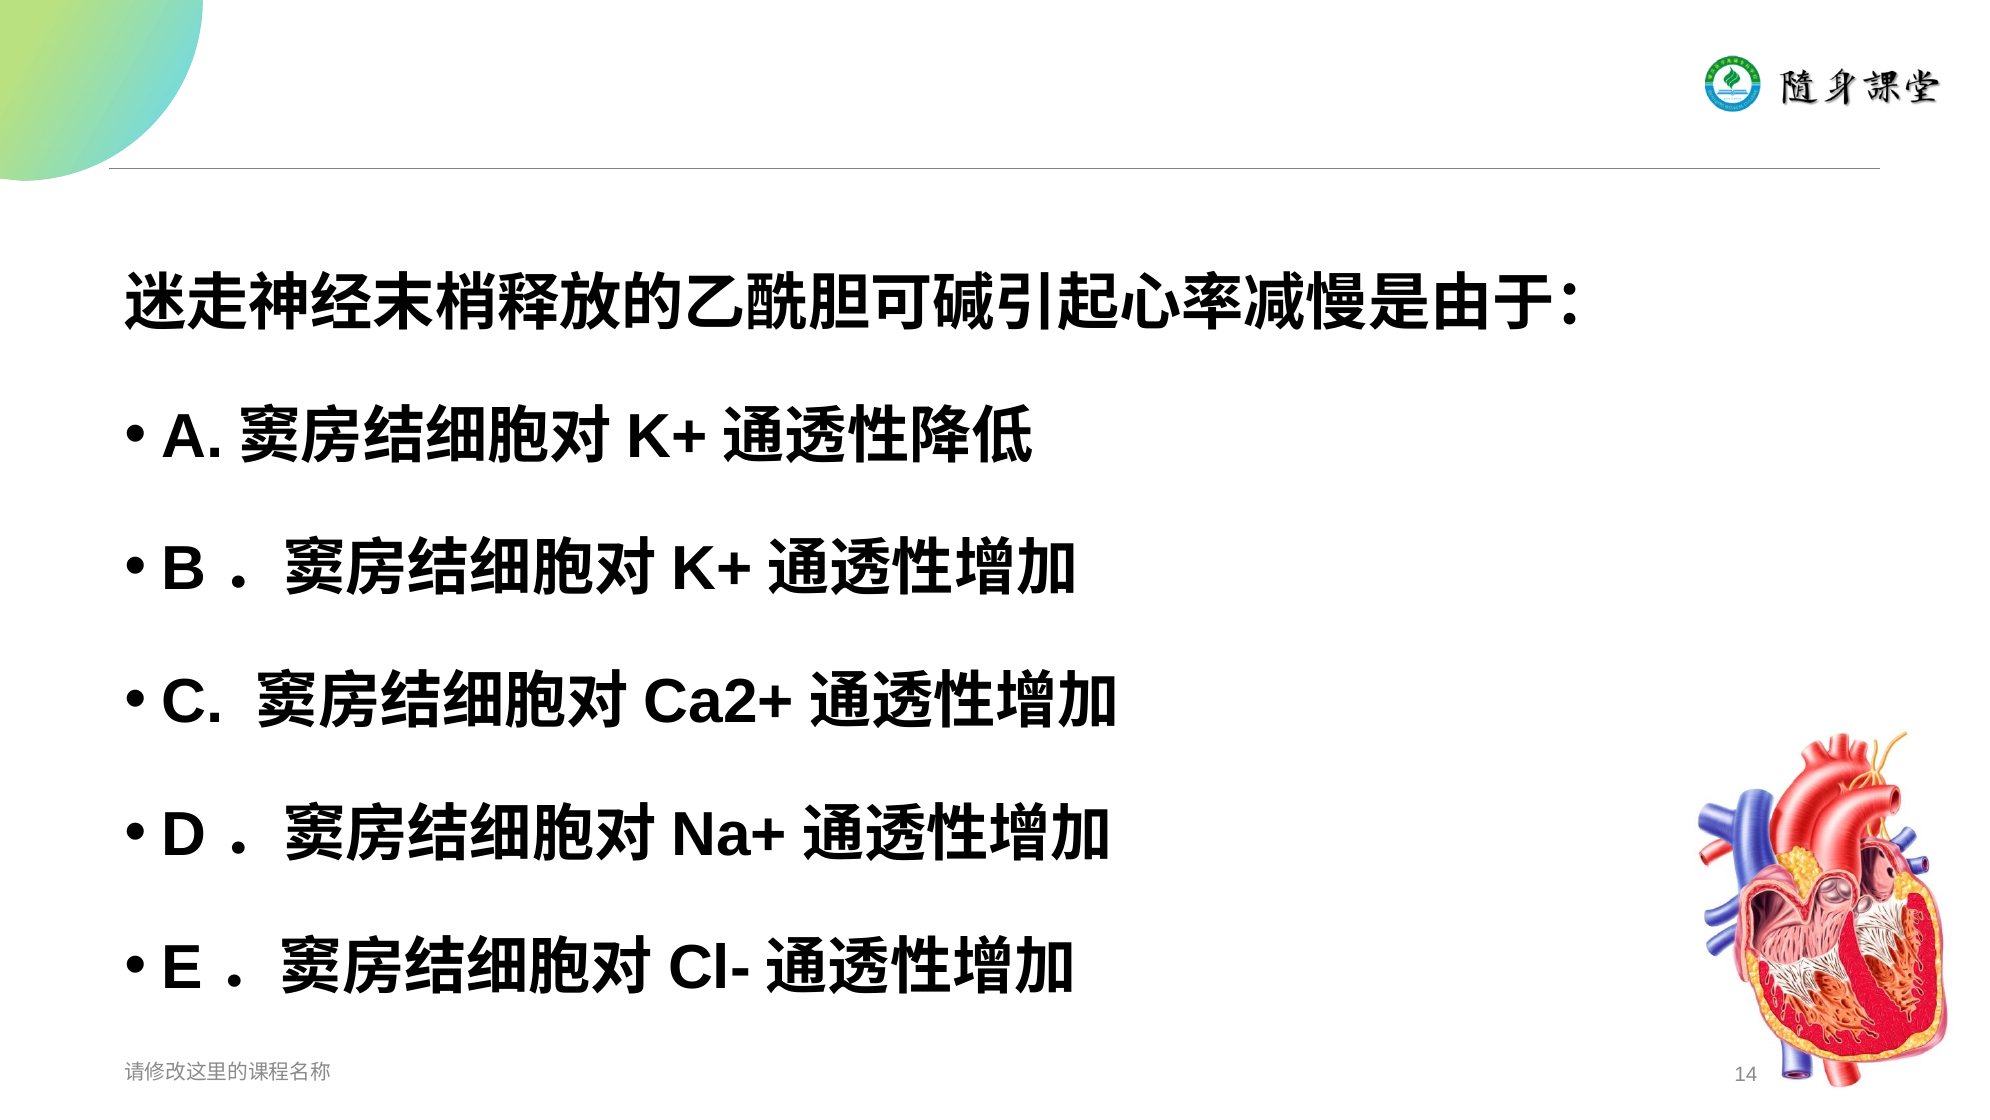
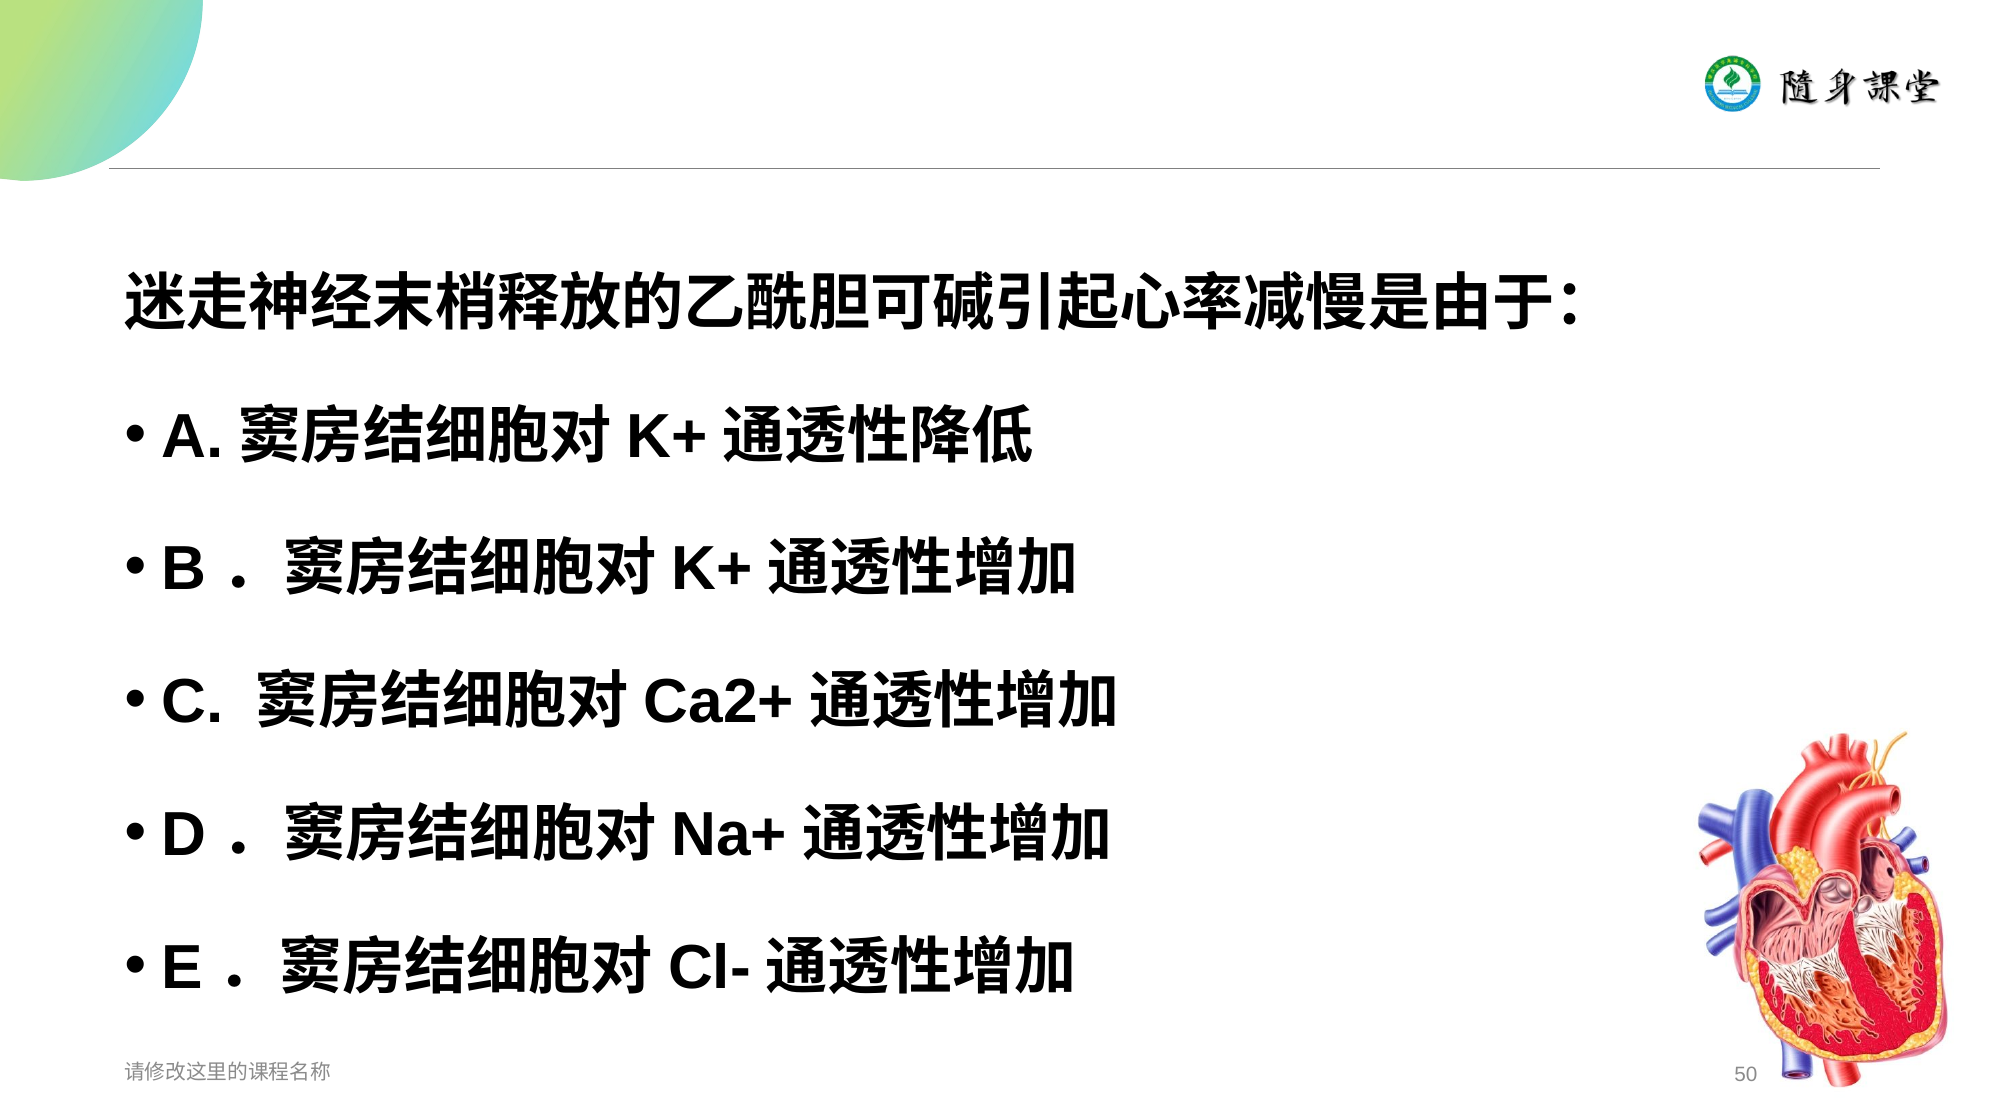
14: 14 -> 50 (1746, 1075)
